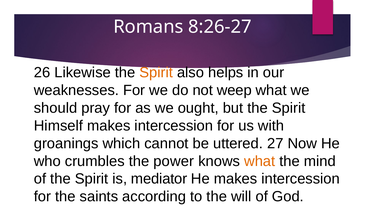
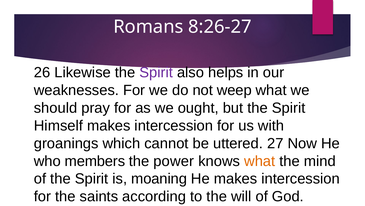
Spirit colour: orange -> purple (156, 72)
crumbles: crumbles -> members (95, 161)
mediator: mediator -> moaning (159, 178)
